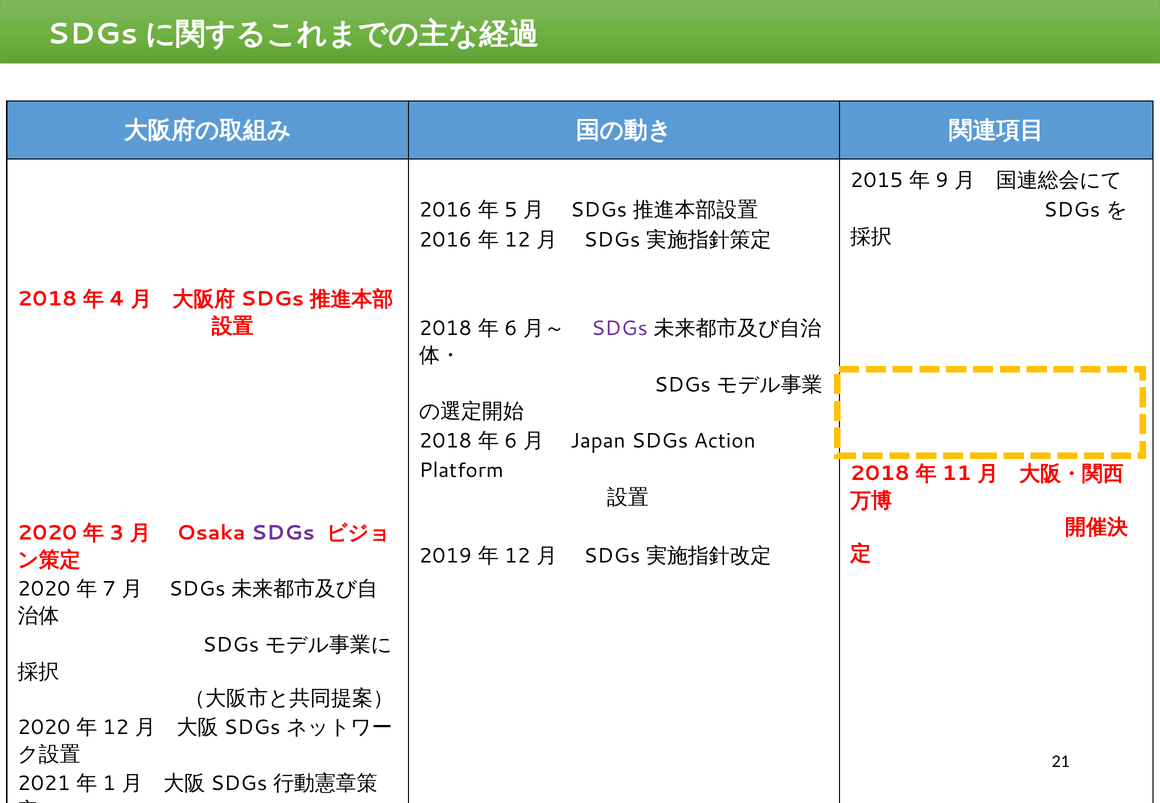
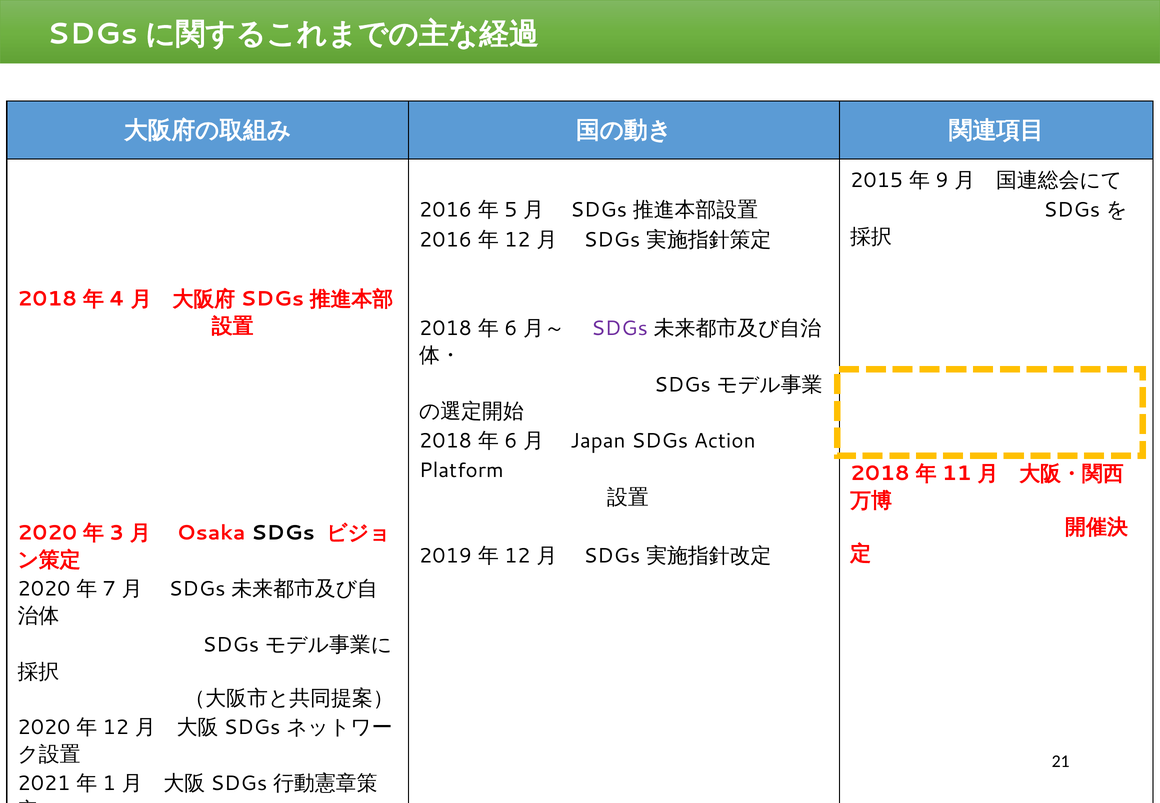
SDGs colour: purple -> black (283, 533)
